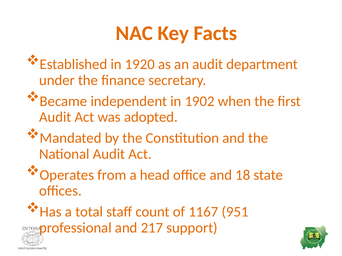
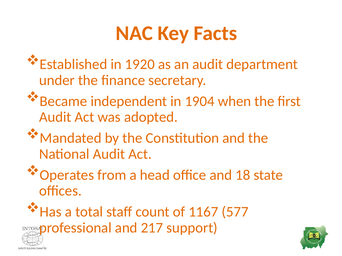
1902: 1902 -> 1904 (200, 101)
951: 951 -> 577 (235, 212)
